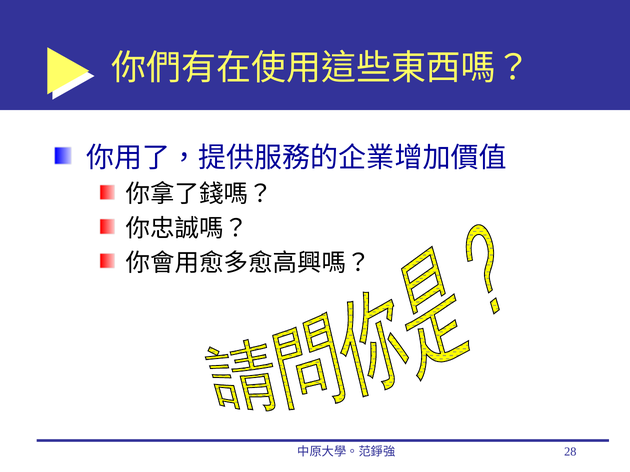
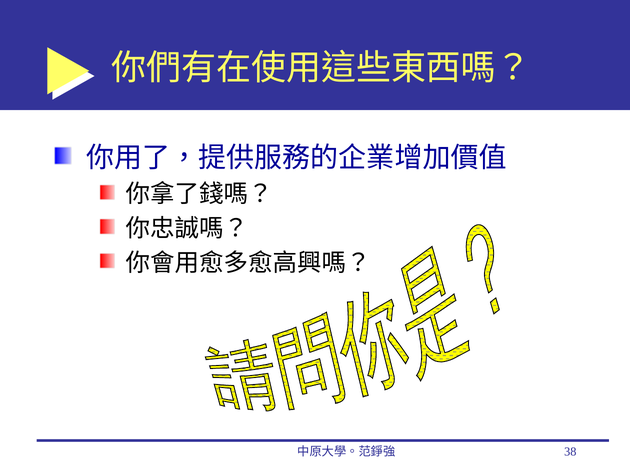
28: 28 -> 38 (570, 452)
